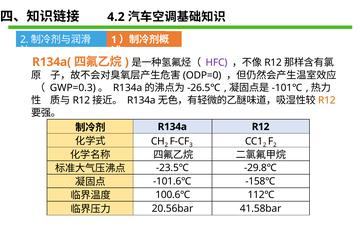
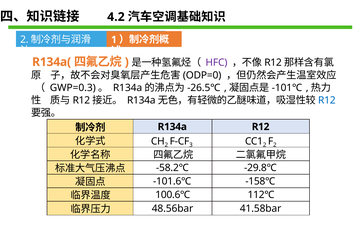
R12 colour: orange -> blue (327, 100)
-23.5℃: -23.5℃ -> -58.2℃ (172, 168)
20.56bar: 20.56bar -> 48.56bar (173, 209)
